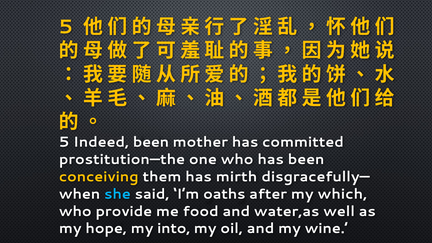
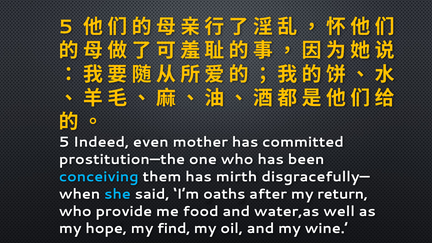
Indeed been: been -> even (151, 142)
conceiving colour: yellow -> light blue (99, 177)
which: which -> return (343, 194)
into: into -> find (174, 229)
